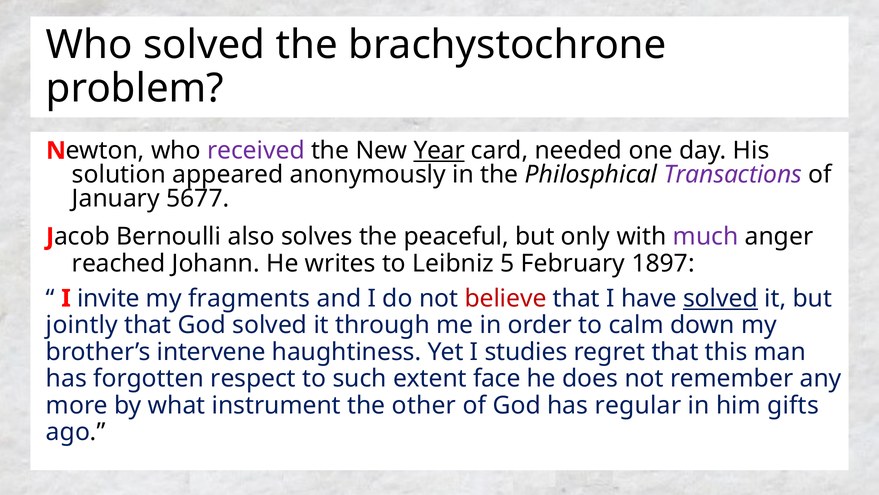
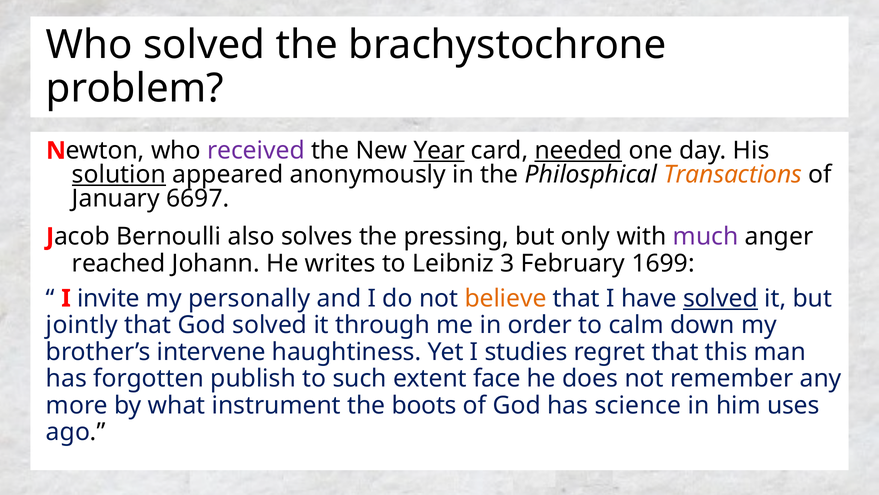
needed underline: none -> present (578, 150)
solution underline: none -> present (119, 175)
Transactions colour: purple -> orange (733, 175)
5677: 5677 -> 6697 (198, 199)
peaceful: peaceful -> pressing (456, 236)
5: 5 -> 3 (507, 263)
1897: 1897 -> 1699 (663, 263)
fragments: fragments -> personally (249, 298)
believe colour: red -> orange (506, 298)
respect: respect -> publish (253, 378)
other: other -> boots (424, 405)
regular: regular -> science (638, 405)
gifts: gifts -> uses (793, 405)
